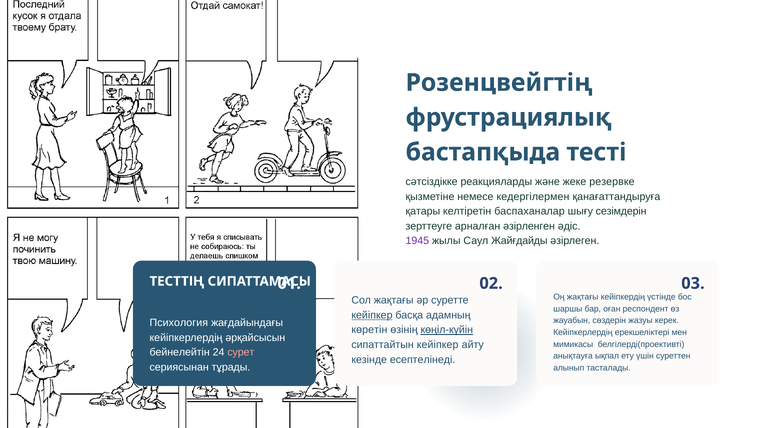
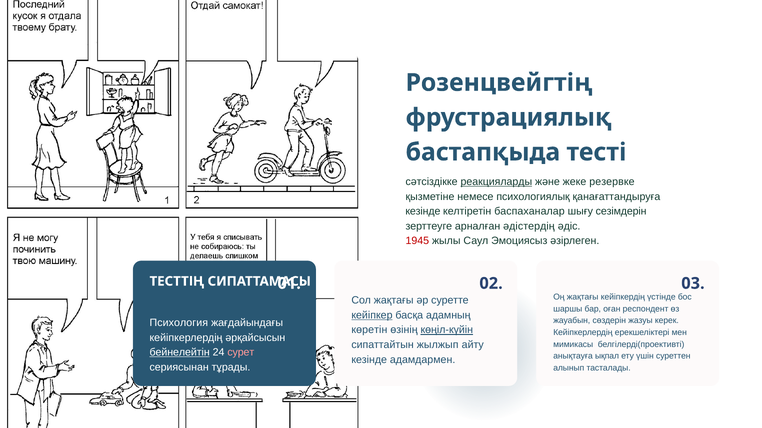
реакцияларды underline: none -> present (496, 182)
кедергілермен: кедергілермен -> психологиялық (533, 197)
қатары: қатары -> кезінде (423, 212)
әзірленген: әзірленген -> әдістердің (529, 226)
1945 colour: purple -> red (417, 241)
Жайғдайды: Жайғдайды -> Эмоциясыз (519, 241)
сипаттайтын кейіпкер: кейіпкер -> жылжып (438, 345)
бейнелейтін underline: none -> present (180, 353)
есептелінеді: есептелінеді -> адамдармен (423, 360)
